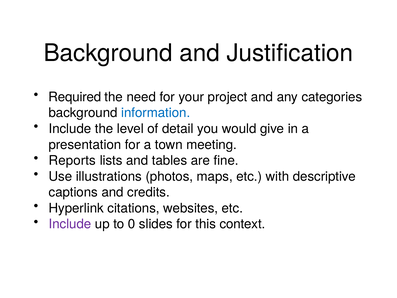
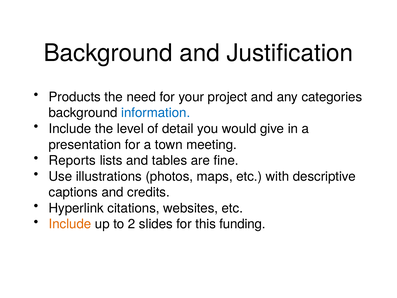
Required: Required -> Products (75, 97)
Include colour: purple -> orange (70, 224)
0: 0 -> 2 (132, 224)
context: context -> funding (242, 224)
